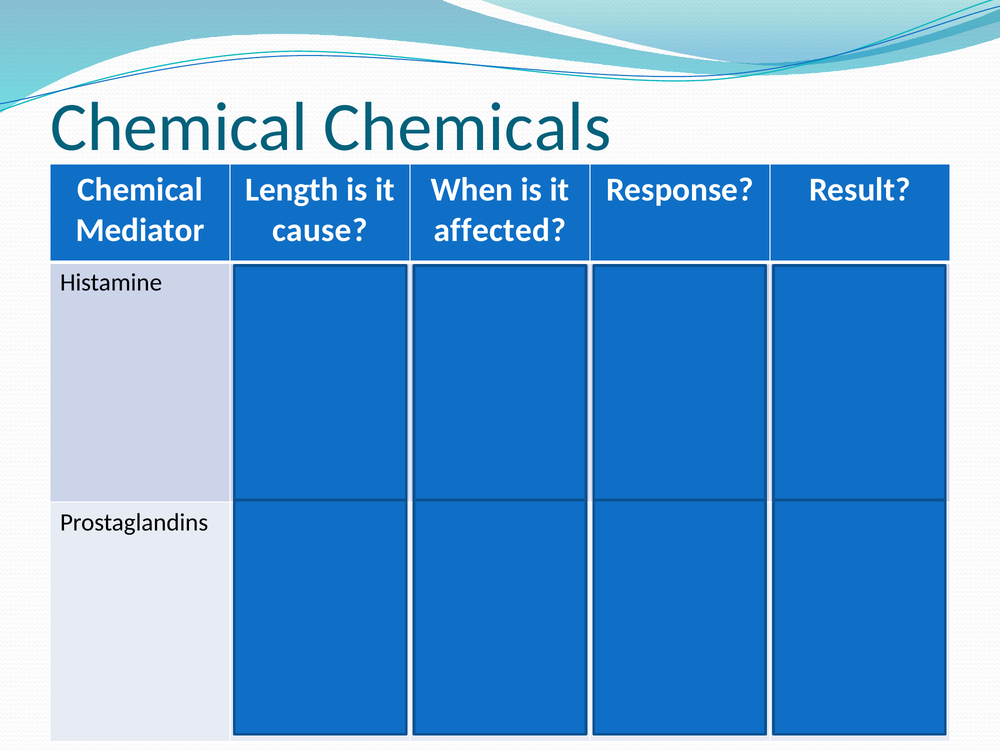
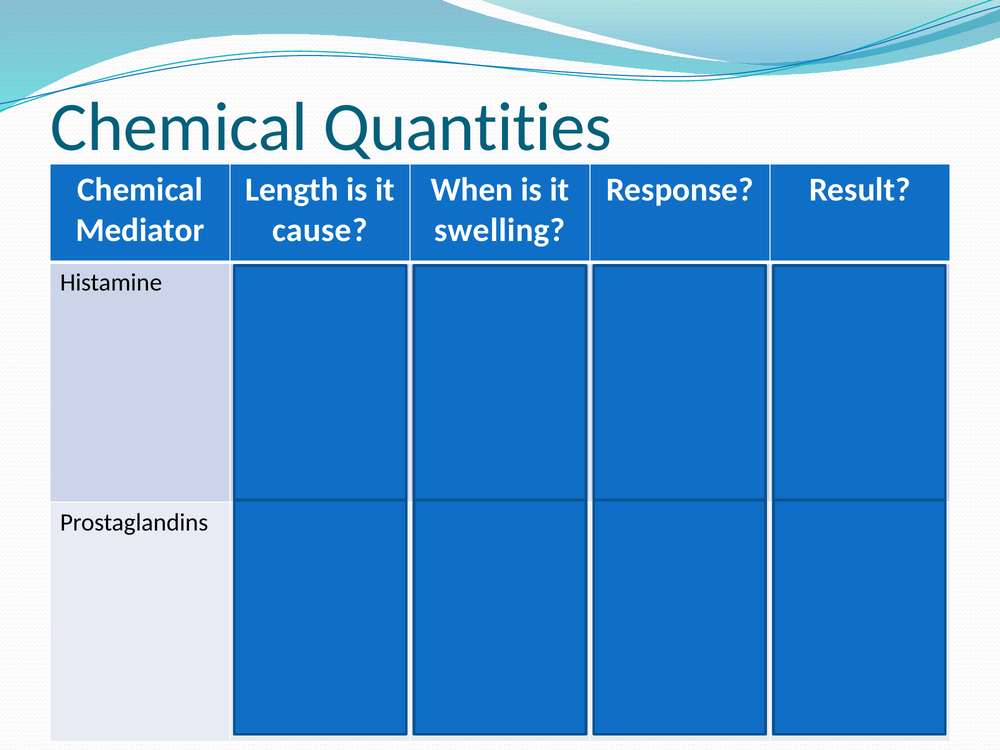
Chemicals: Chemicals -> Quantities (468, 127)
affected: affected -> swelling (500, 230)
